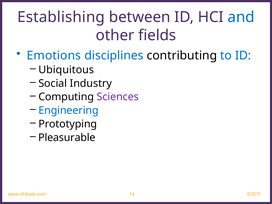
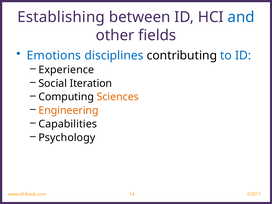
Ubiquitous: Ubiquitous -> Experience (66, 70)
Industry: Industry -> Iteration (91, 83)
Sciences colour: purple -> orange (118, 97)
Engineering colour: blue -> orange (69, 110)
Prototyping: Prototyping -> Capabilities (68, 124)
Pleasurable: Pleasurable -> Psychology (67, 138)
